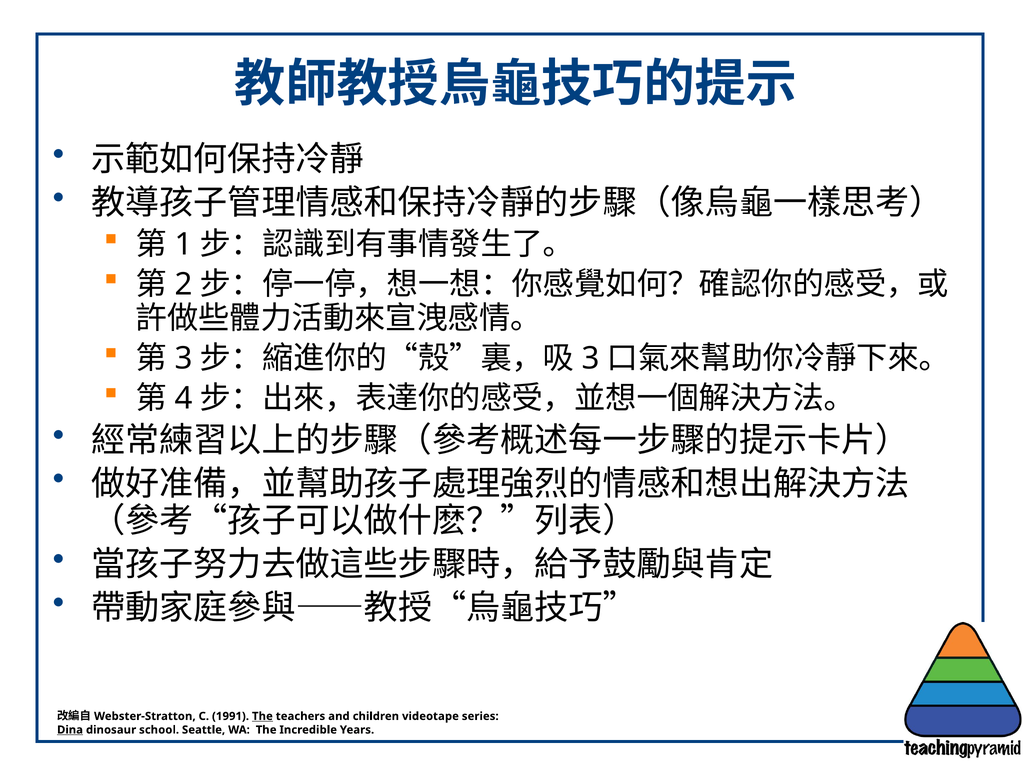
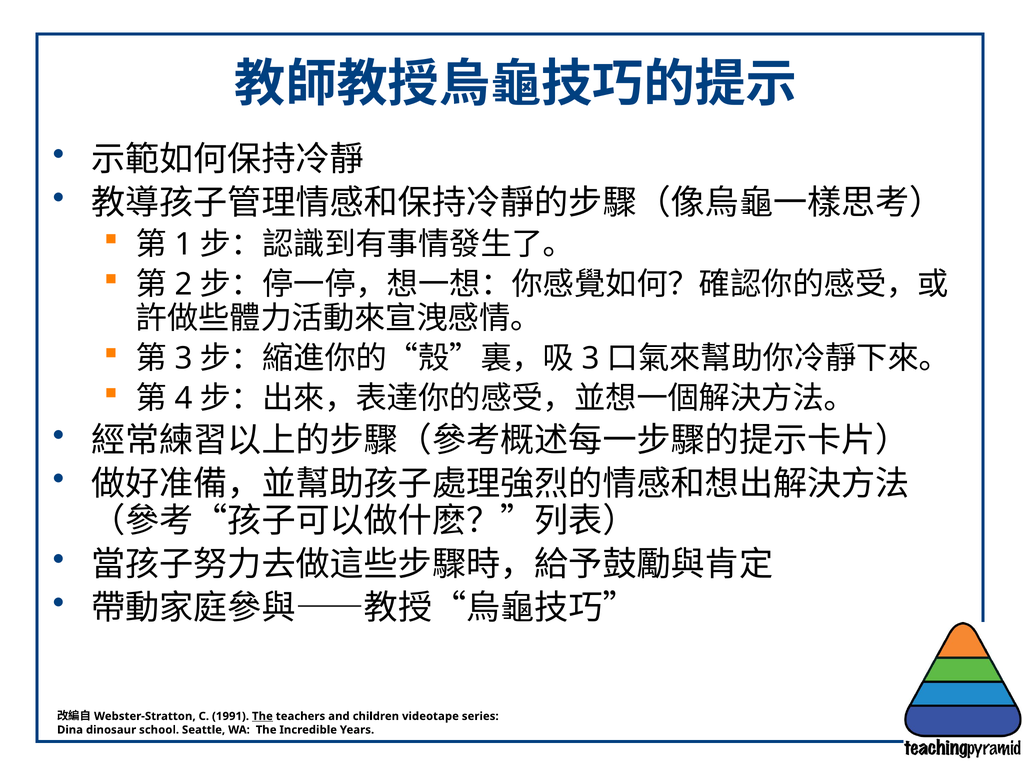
Dina underline: present -> none (70, 730)
